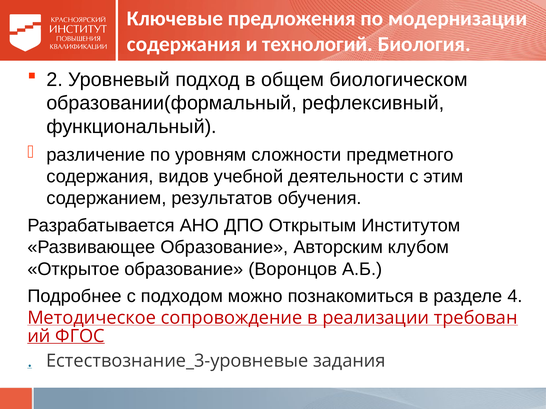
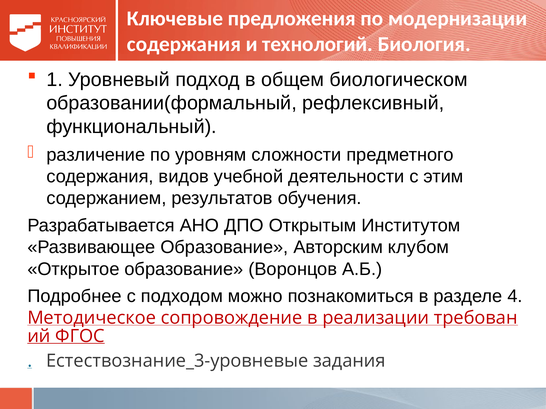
2: 2 -> 1 (55, 80)
